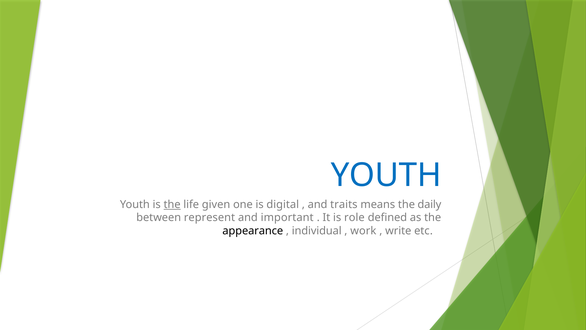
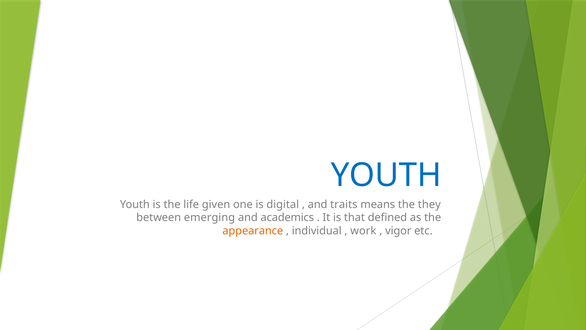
the underline: present -> none (172, 204)
daily: daily -> they (429, 204)
represent: represent -> emerging (209, 217)
important: important -> academics (287, 217)
role: role -> that (354, 217)
appearance colour: black -> orange (253, 231)
write: write -> vigor (398, 231)
